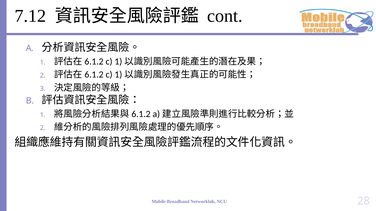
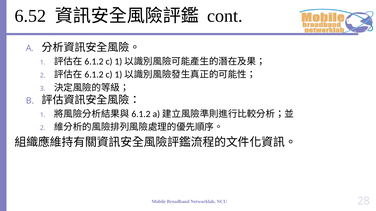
7.12: 7.12 -> 6.52 (30, 16)
